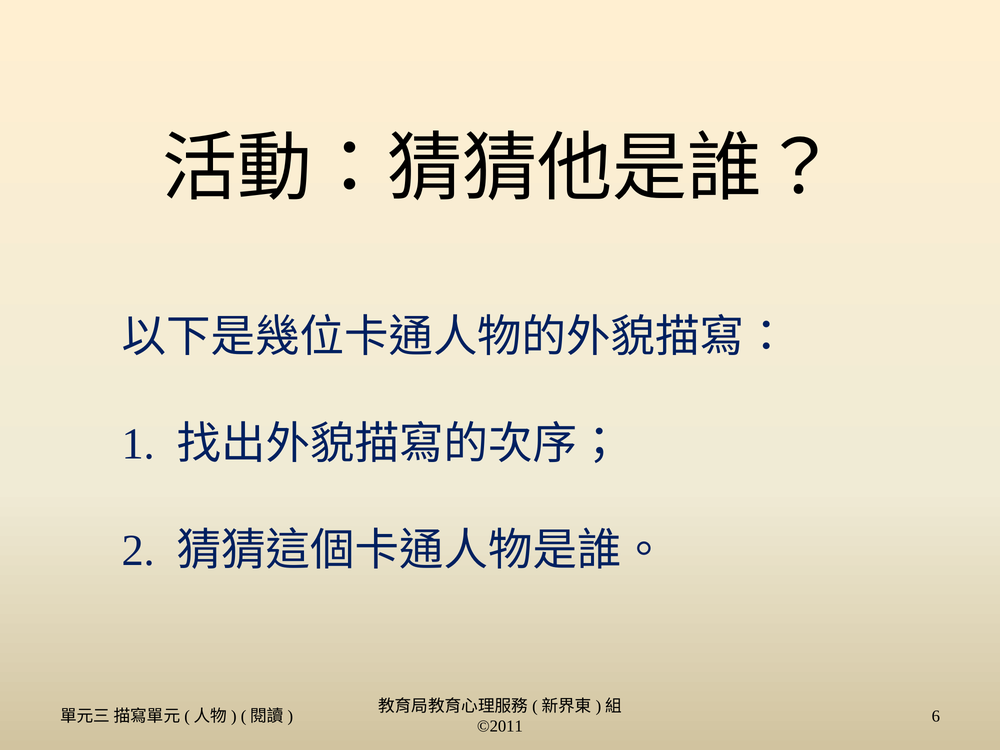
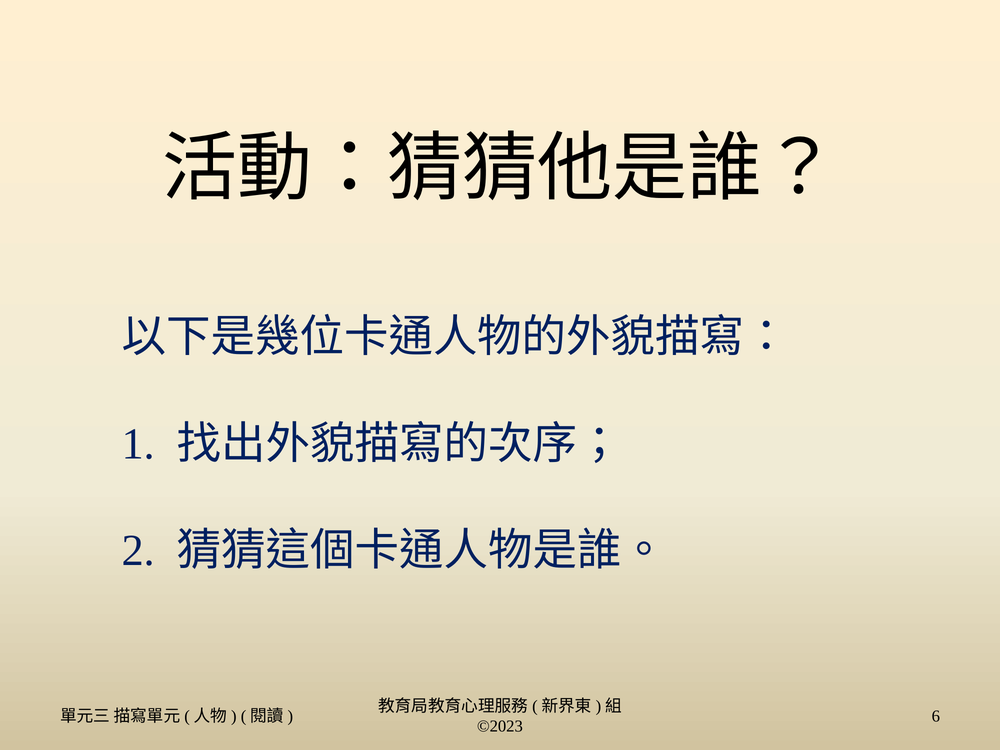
©2011: ©2011 -> ©2023 (500, 726)
